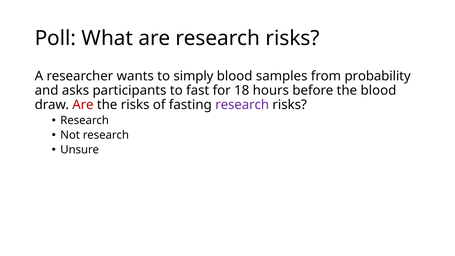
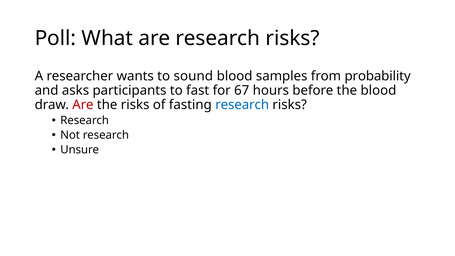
simply: simply -> sound (193, 76)
18: 18 -> 67 (242, 90)
research colour: purple -> blue (242, 105)
